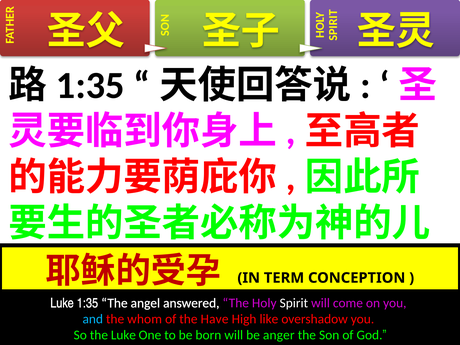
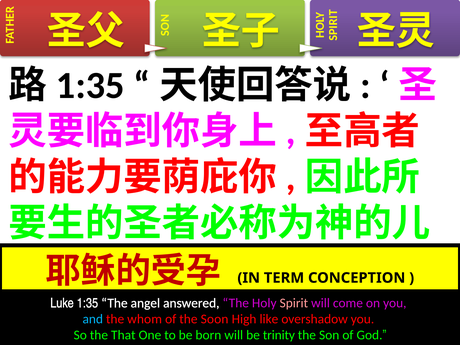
Spirit colour: white -> pink (294, 303)
Have: Have -> Soon (215, 319)
the Luke: Luke -> That (123, 335)
anger: anger -> trinity (279, 335)
